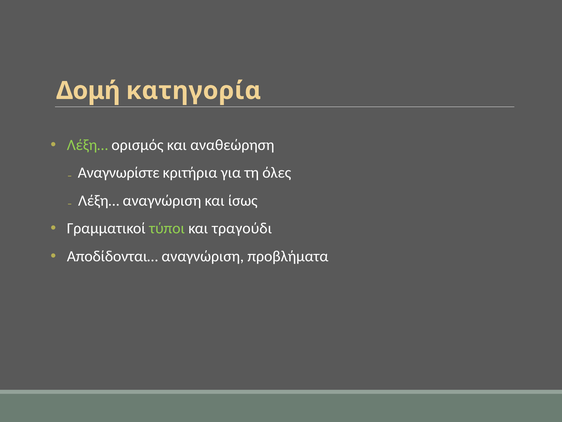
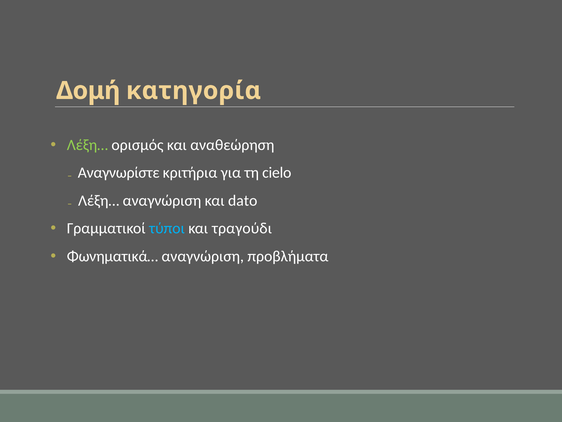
όλες: όλες -> cielo (277, 173)
ίσως: ίσως -> dato (243, 200)
τύποι colour: light green -> light blue (167, 228)
Αποδίδονται…: Αποδίδονται… -> Φωνηματικά… (112, 256)
